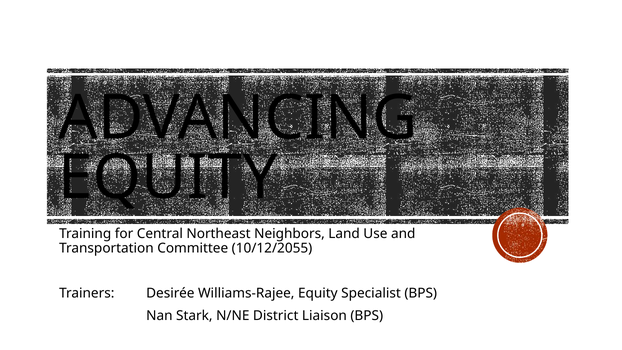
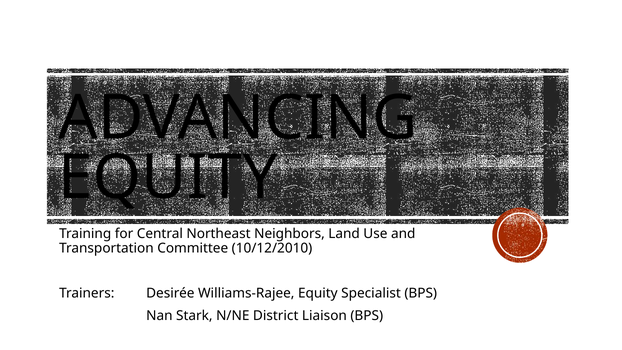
10/12/2055: 10/12/2055 -> 10/12/2010 (272, 248)
